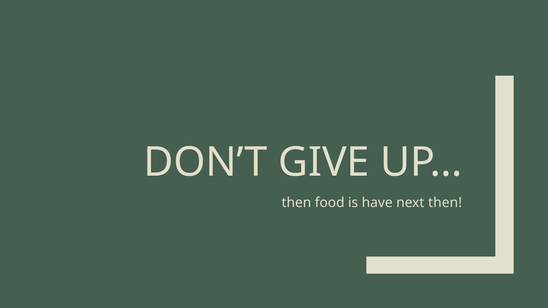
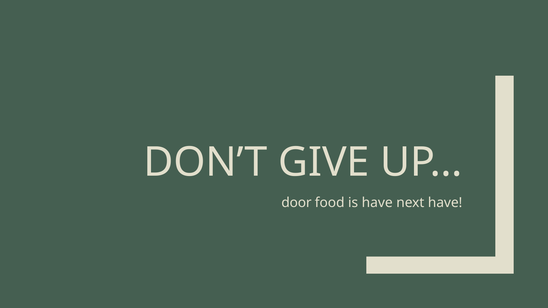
then: then -> door (297, 203)
next then: then -> have (445, 203)
